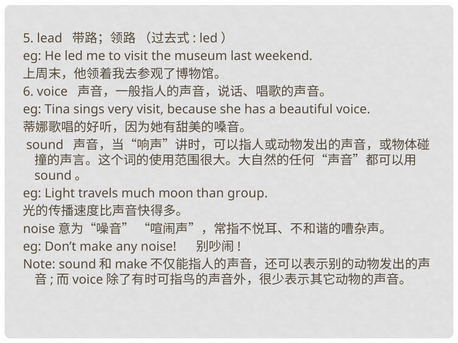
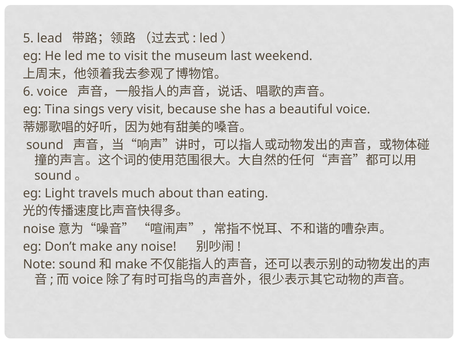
moon: moon -> about (176, 194)
group: group -> eating (248, 194)
